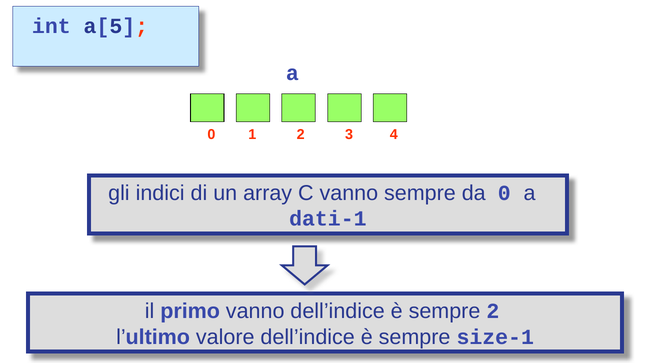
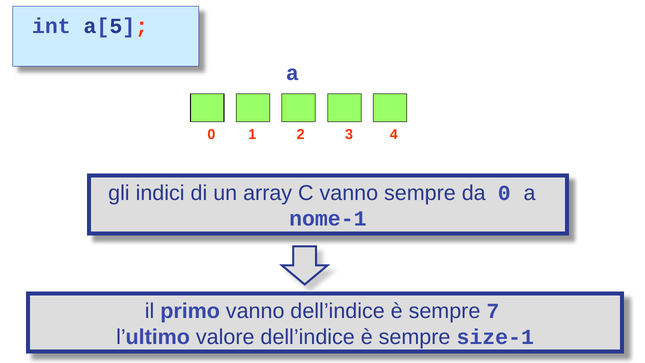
dati-1: dati-1 -> nome-1 (328, 219)
sempre 2: 2 -> 7 (493, 311)
